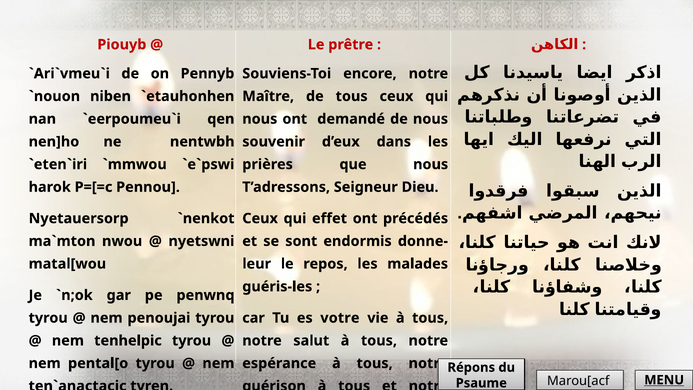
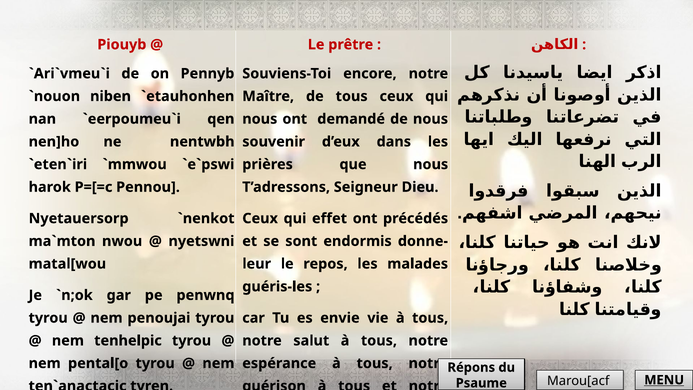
votre: votre -> envie (340, 318)
